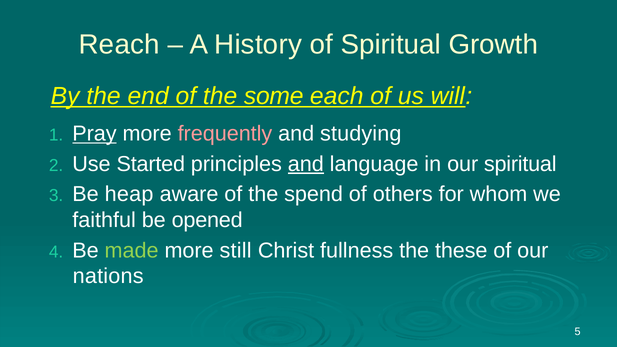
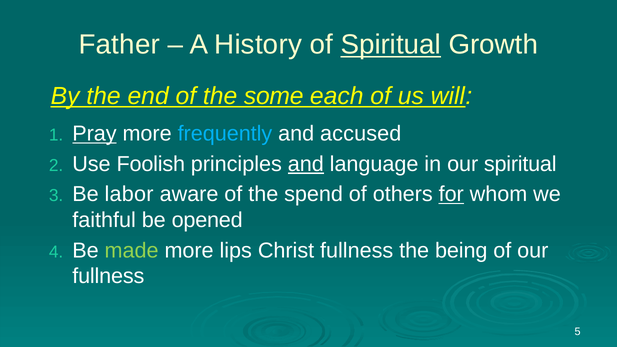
Reach: Reach -> Father (119, 45)
Spiritual underline: none -> present (391, 45)
frequently colour: pink -> light blue (225, 134)
studying: studying -> accused (361, 134)
Started: Started -> Foolish (151, 164)
heap: heap -> labor (129, 194)
for underline: none -> present (451, 194)
still: still -> lips (236, 250)
these: these -> being (461, 250)
nations: nations -> fullness (108, 276)
